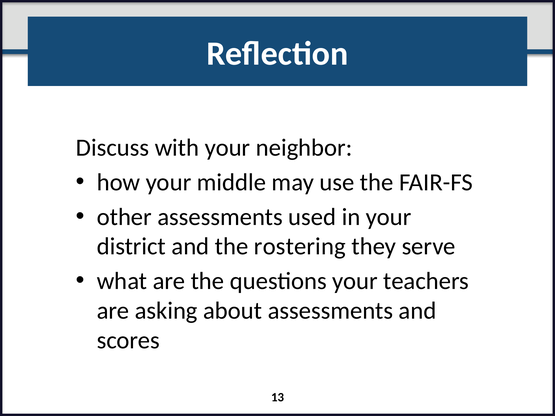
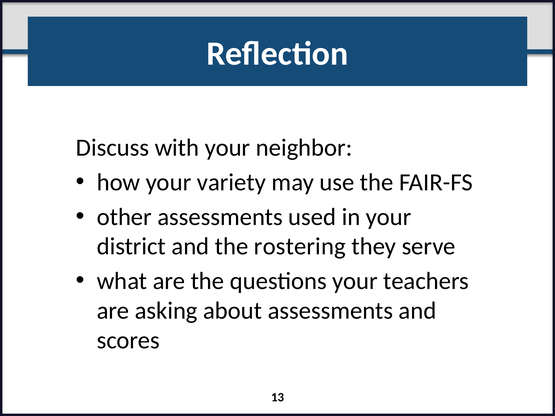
middle: middle -> variety (231, 182)
